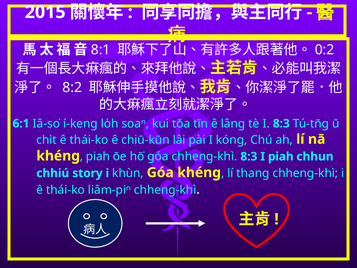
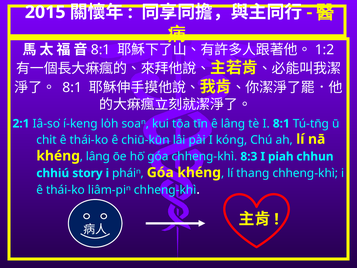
0:2: 0:2 -> 1:2 (325, 50)
8:2: 8:2 -> 8:1 (72, 87)
6:1: 6:1 -> 2:1 (21, 123)
I 8:3: 8:3 -> 8:1 (281, 123)
khéng piah: piah -> lâng (98, 156)
khùn: khùn -> pháiⁿ (128, 173)
